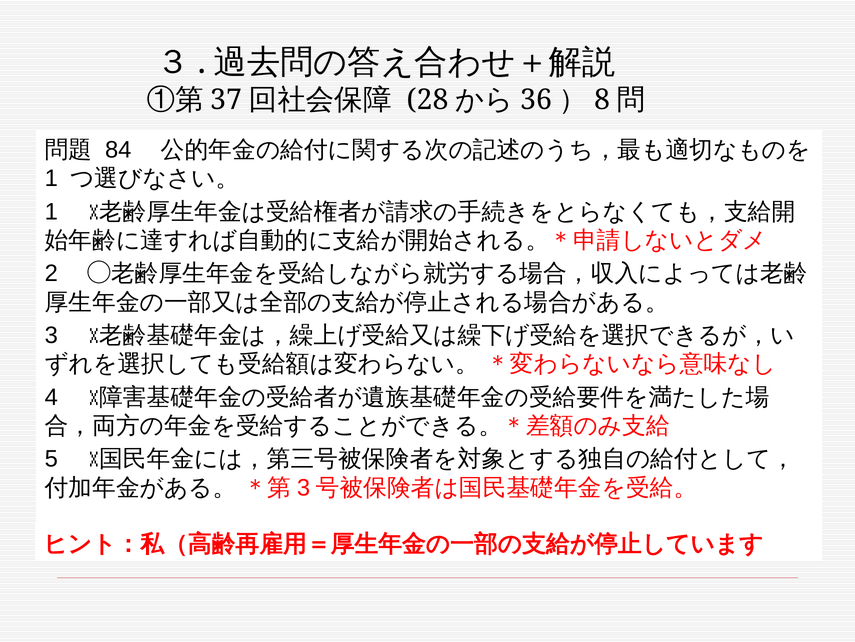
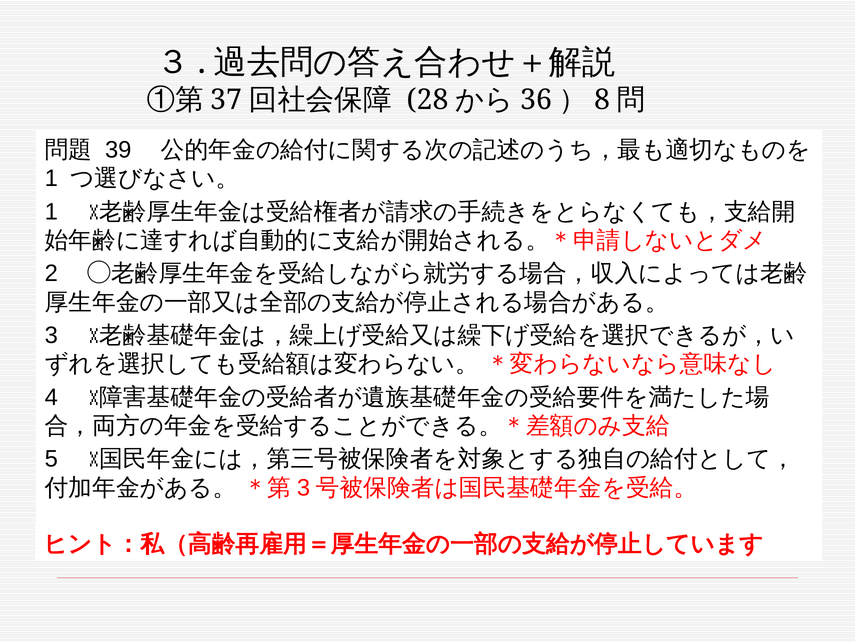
84: 84 -> 39 (118, 150)
